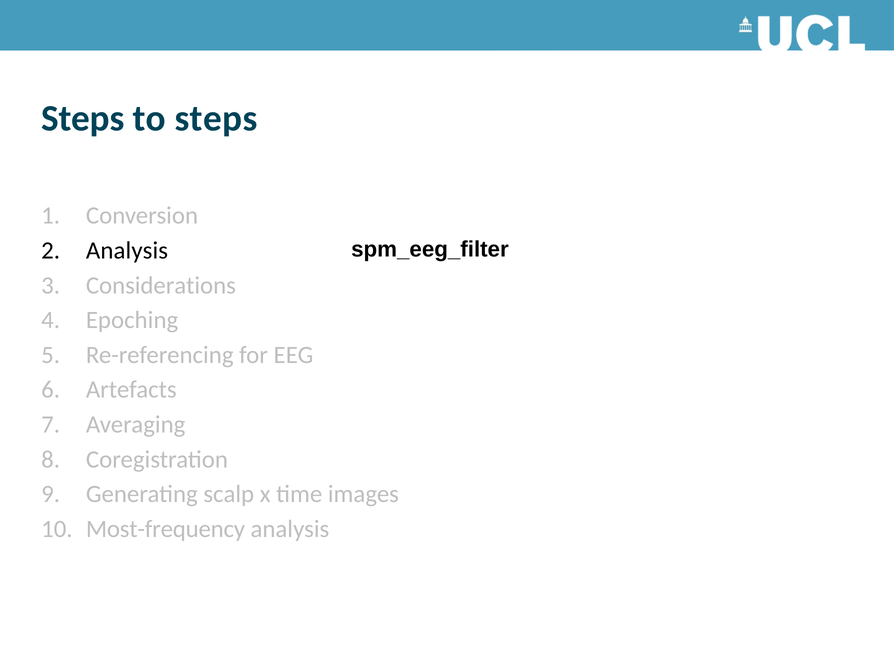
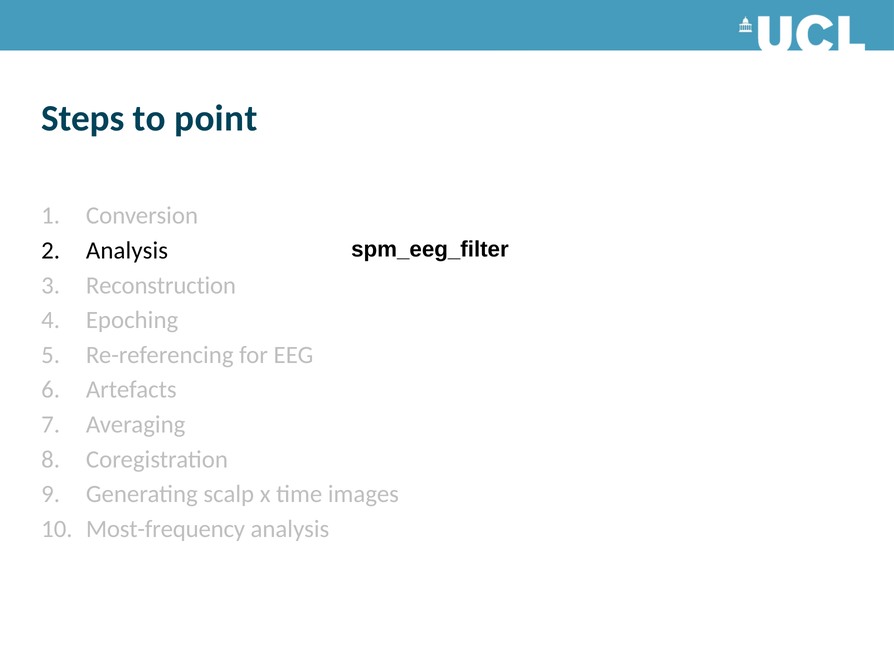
to steps: steps -> point (216, 118)
Considerations: Considerations -> Reconstruction (161, 285)
